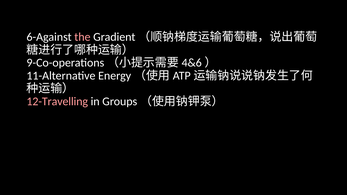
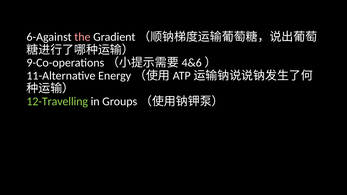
12-Travelling colour: pink -> light green (57, 101)
